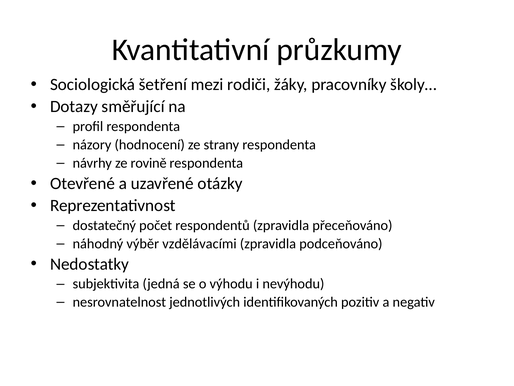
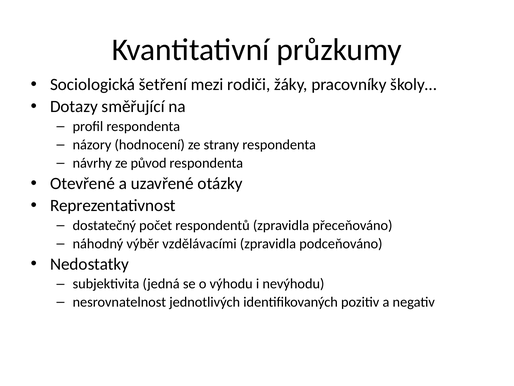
rovině: rovině -> původ (149, 163)
